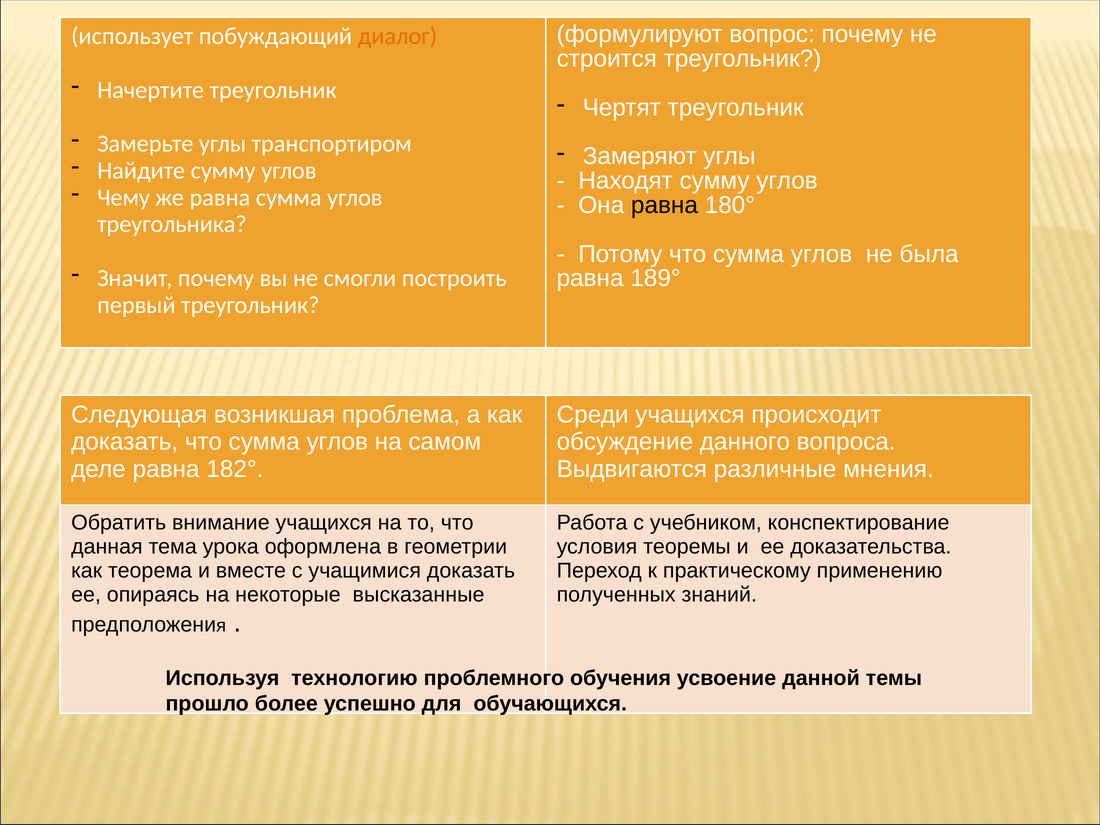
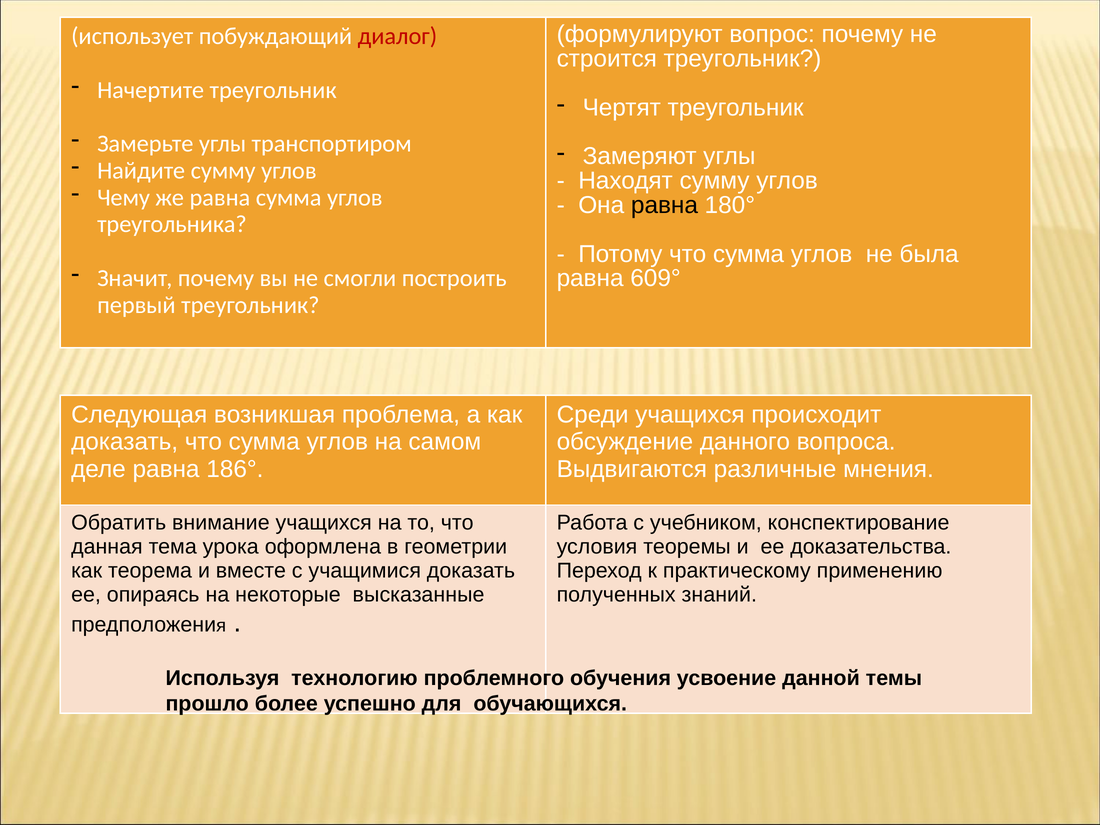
диалог colour: orange -> red (397, 36)
189°: 189° -> 609° (656, 278)
182°: 182° -> 186° (235, 469)
